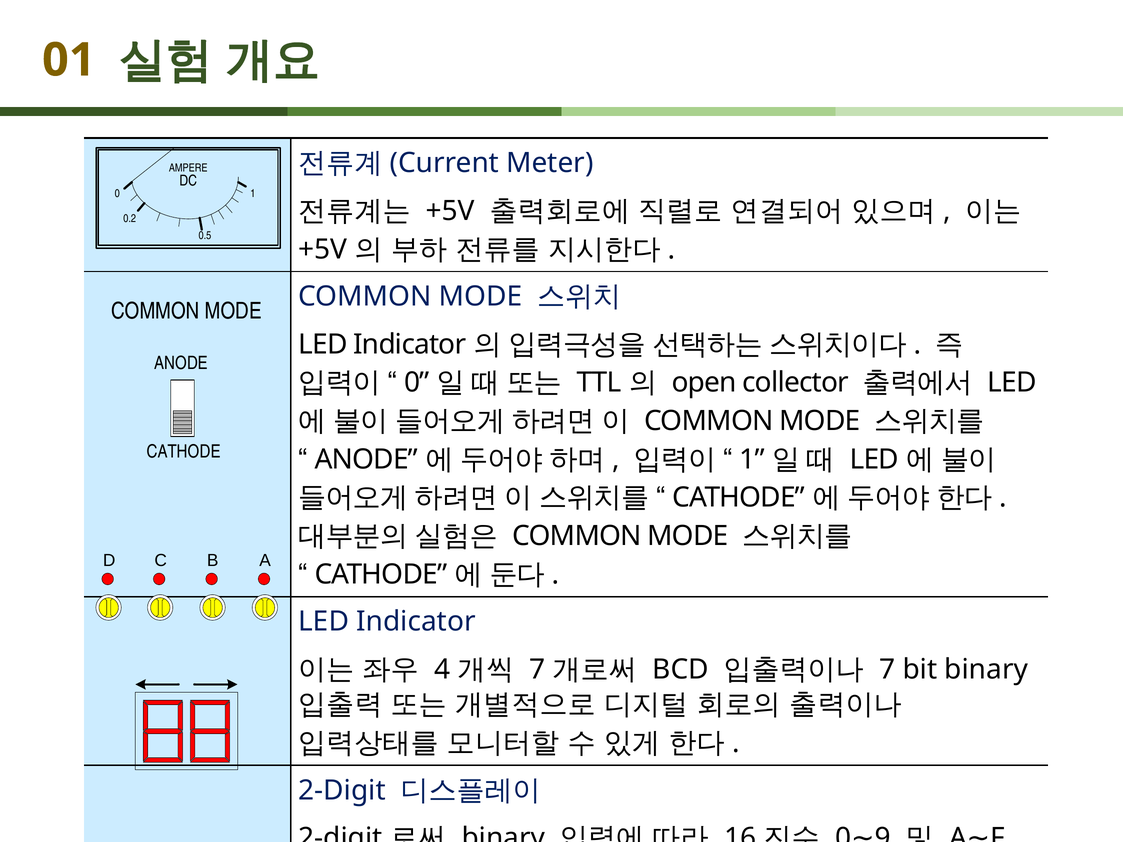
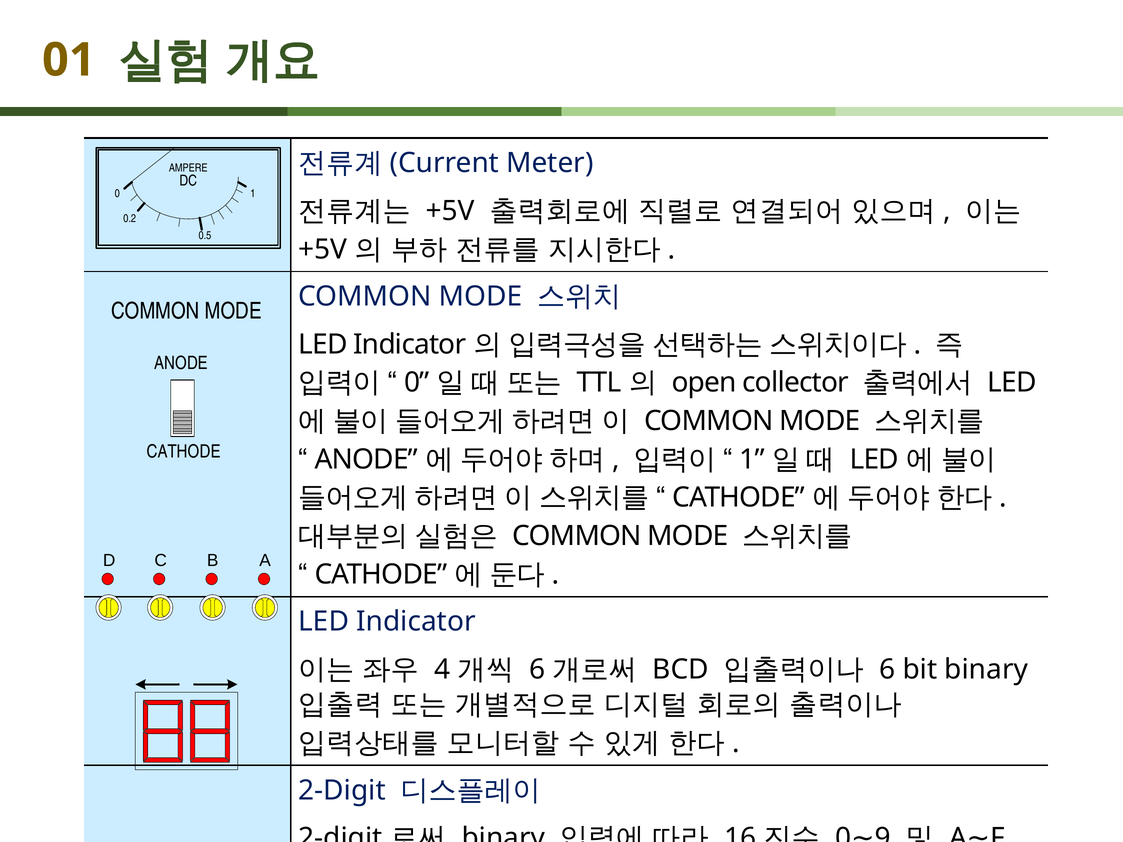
7: 7 -> 6 (537, 669)
7: 7 -> 6 (887, 669)
